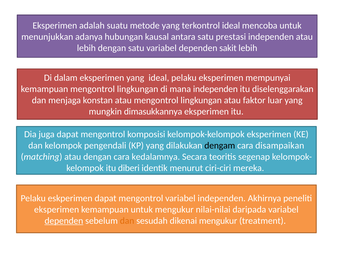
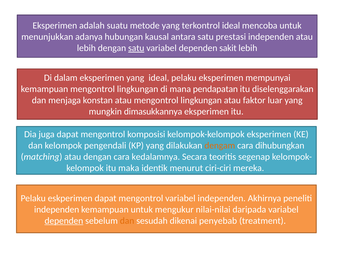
satu underline: none -> present (136, 48)
mana independen: independen -> pendapatan (215, 89)
dengam colour: black -> orange (220, 145)
disampaikan: disampaikan -> dihubungkan (280, 145)
diberi: diberi -> maka (129, 168)
eksperimen: eksperimen -> independen (57, 209)
dikenai mengukur: mengukur -> penyebab (218, 221)
